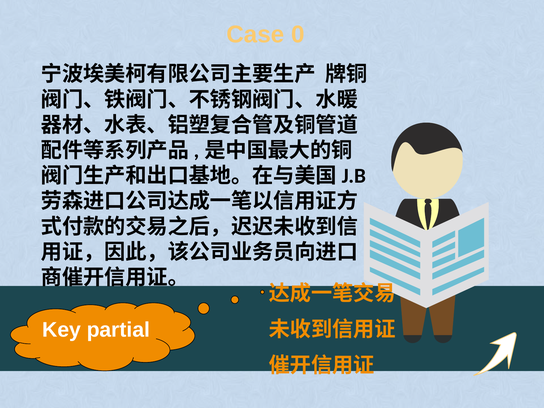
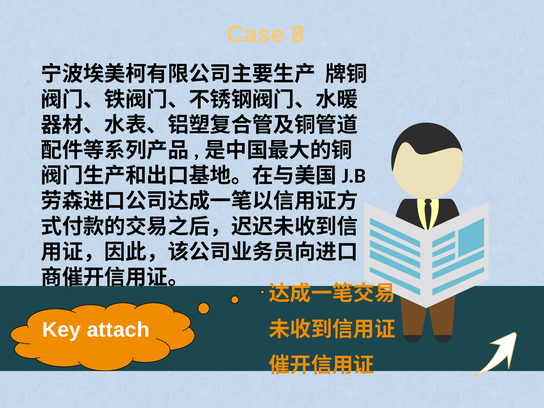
0: 0 -> 8 (298, 34)
partial: partial -> attach (118, 330)
